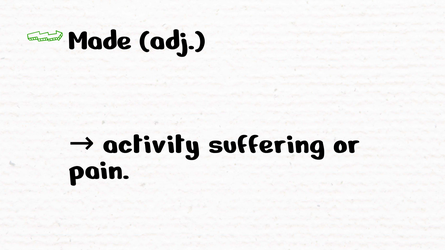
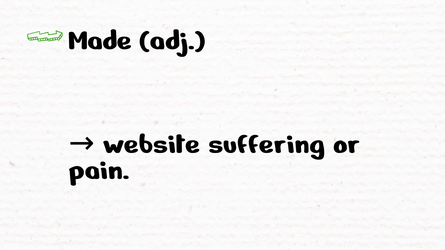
activity: activity -> website (152, 143)
